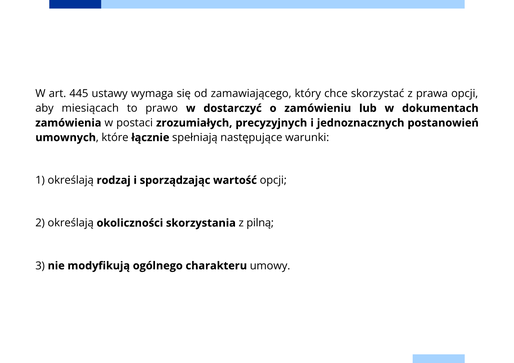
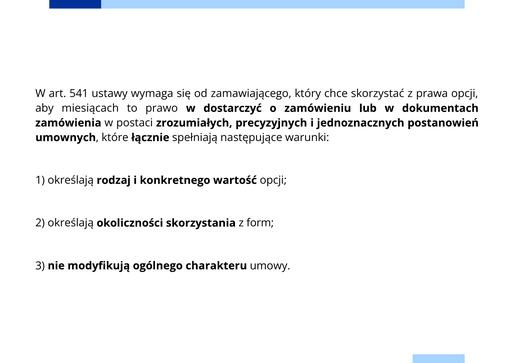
445: 445 -> 541 (79, 94)
sporządzając: sporządzając -> konkretnego (175, 180)
pilną: pilną -> form (260, 223)
